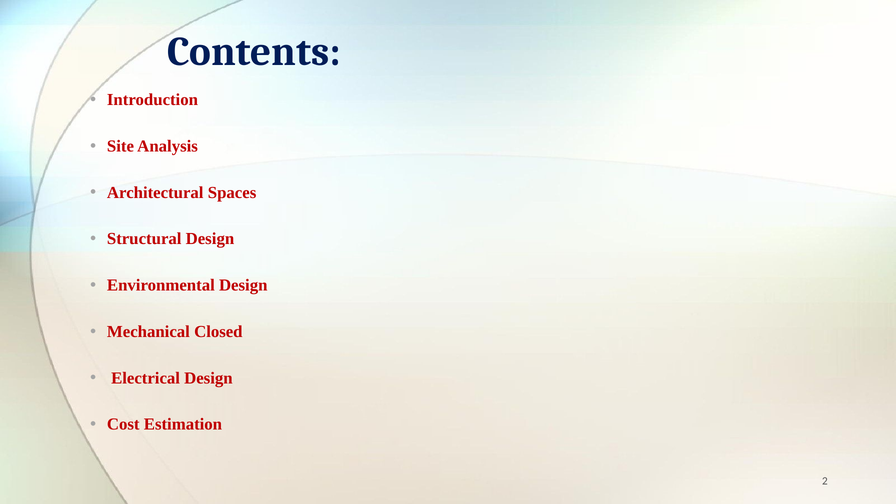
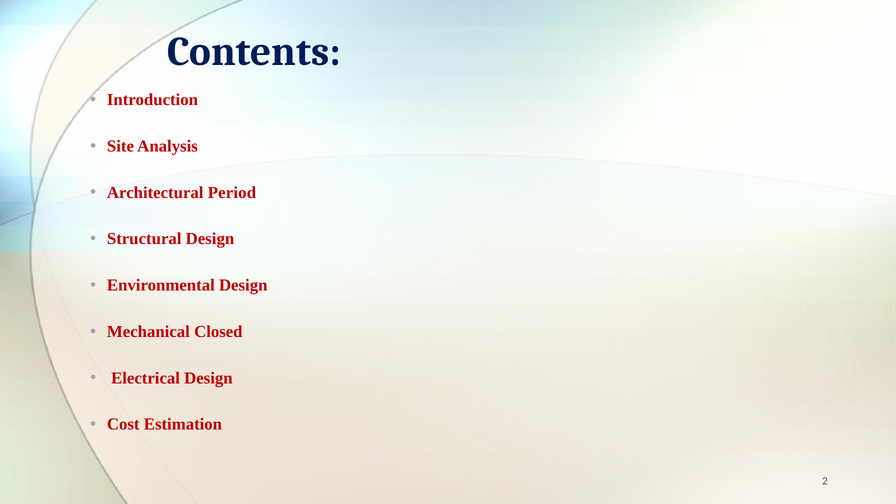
Spaces: Spaces -> Period (232, 193)
